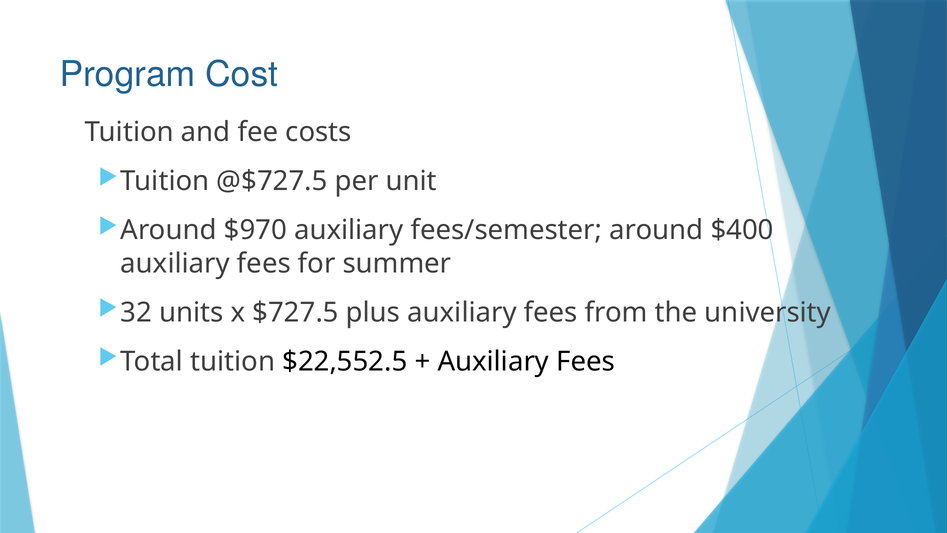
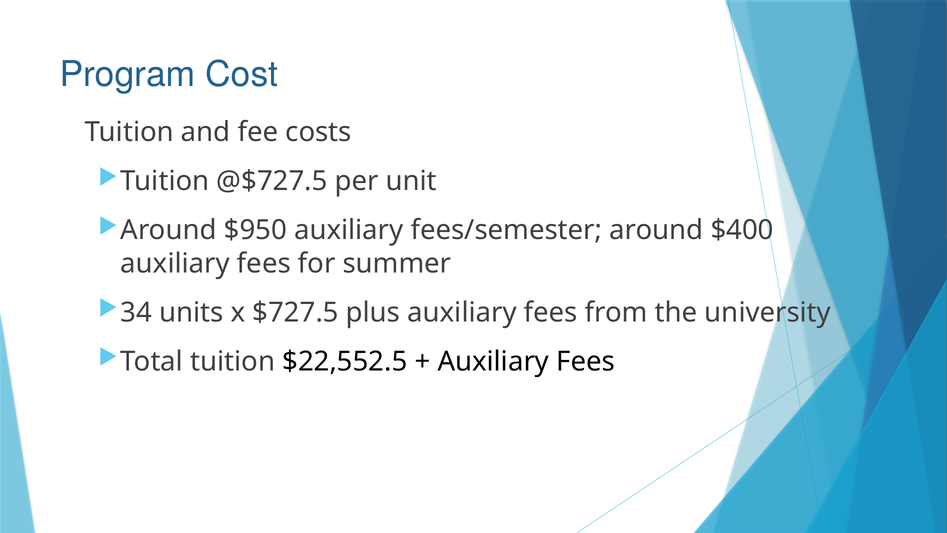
$970: $970 -> $950 (255, 230)
32: 32 -> 34 (136, 312)
